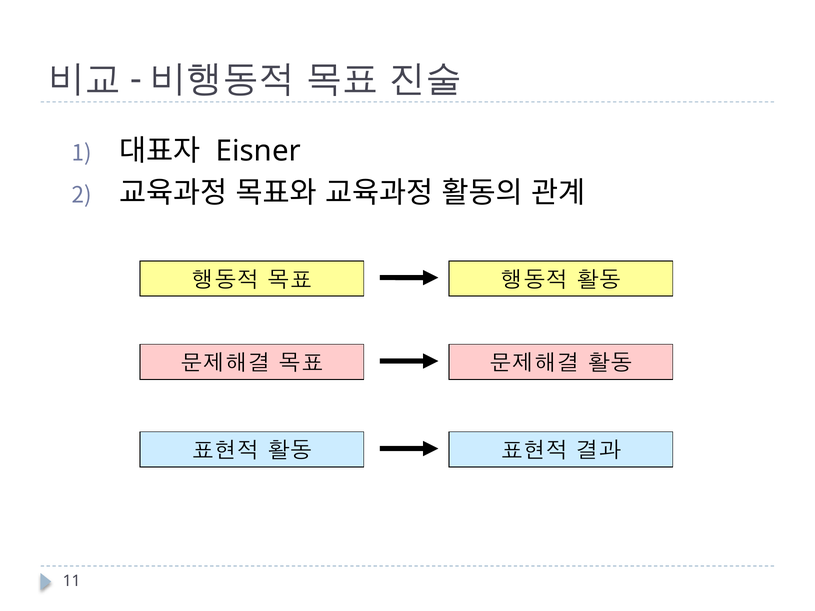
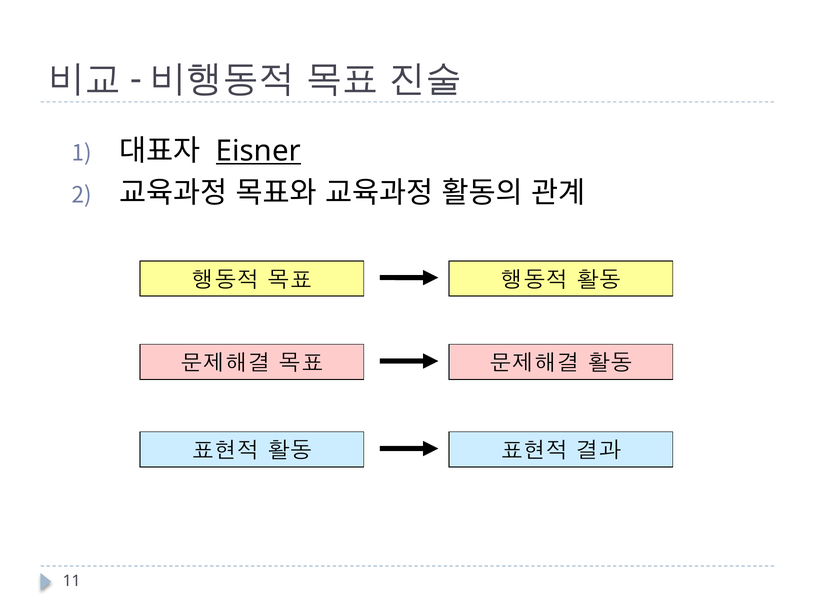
Eisner underline: none -> present (258, 151)
